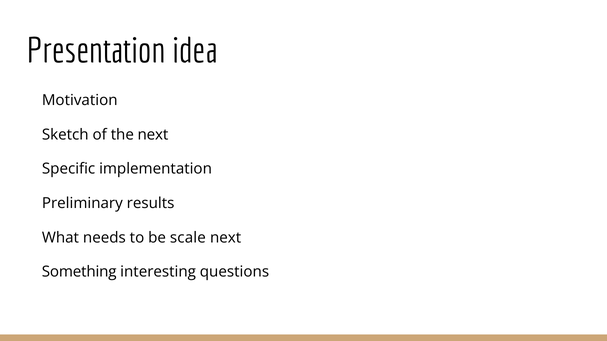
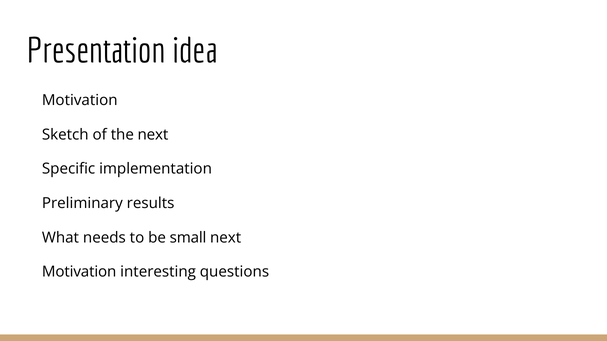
scale: scale -> small (188, 238)
Something: Something -> Motivation (79, 272)
